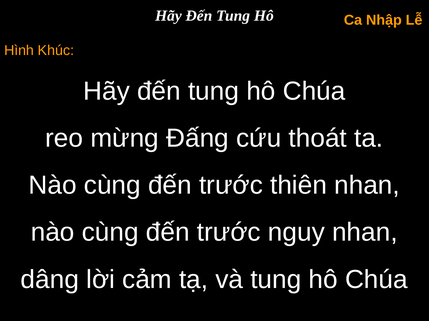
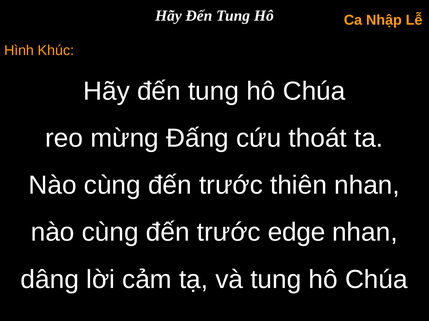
nguy: nguy -> edge (297, 233)
